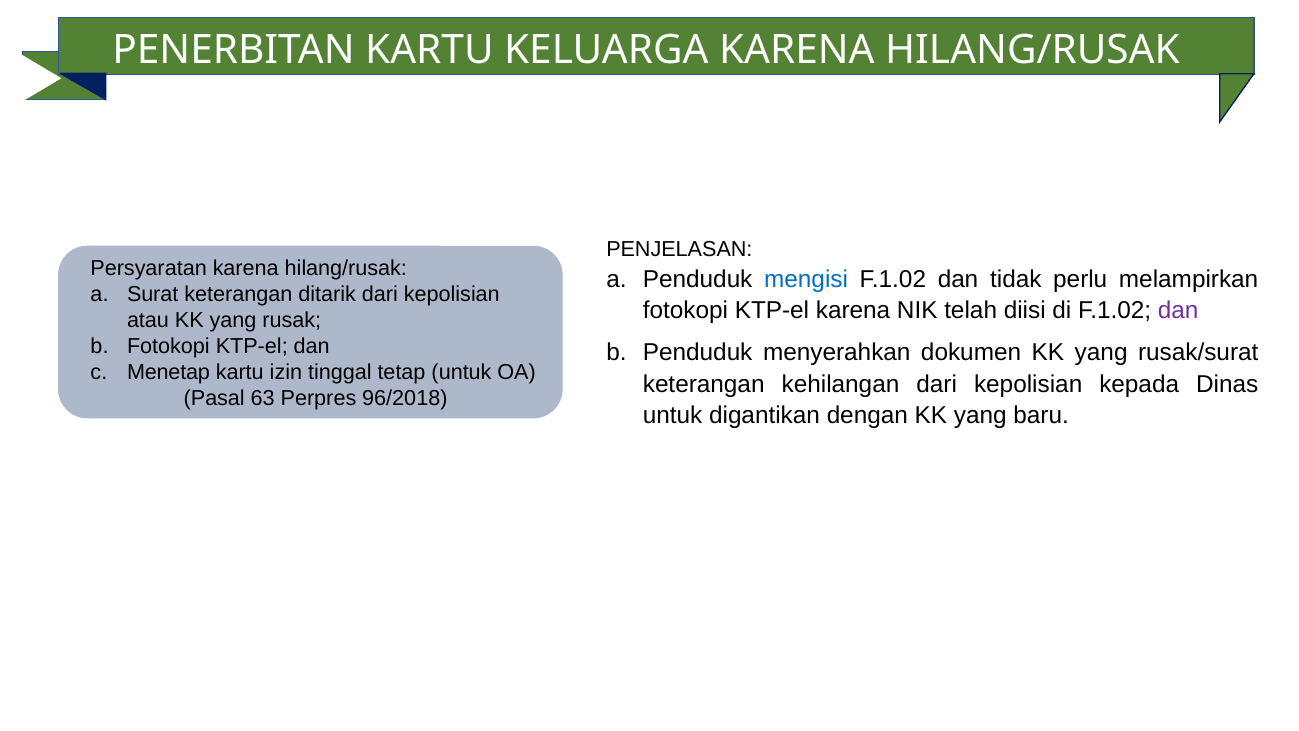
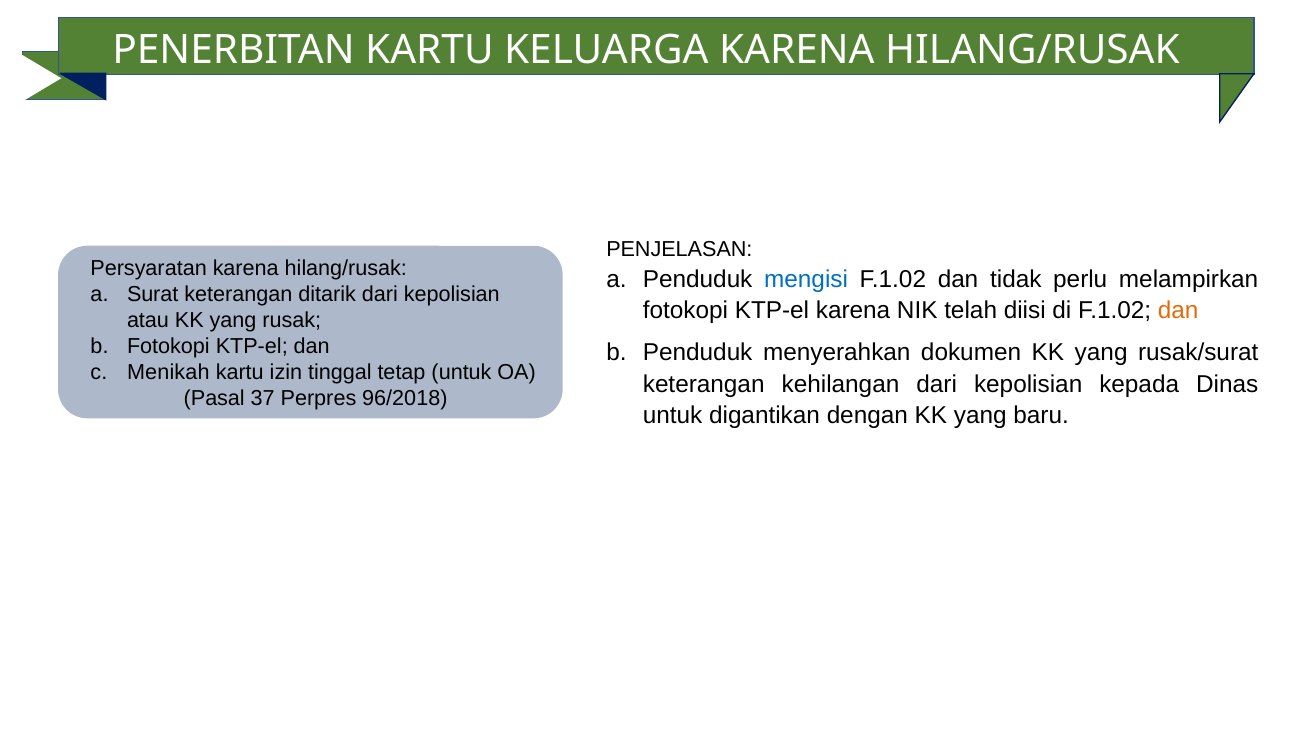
dan colour: purple -> orange (1178, 311)
Menetap: Menetap -> Menikah (168, 372)
63: 63 -> 37 (263, 398)
